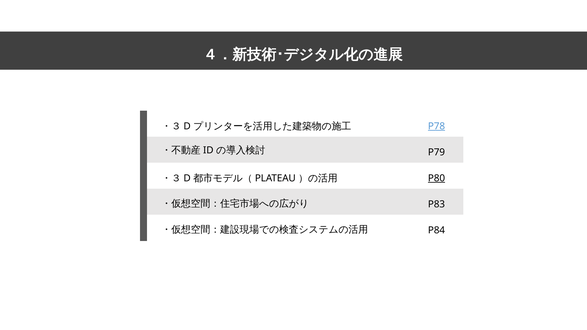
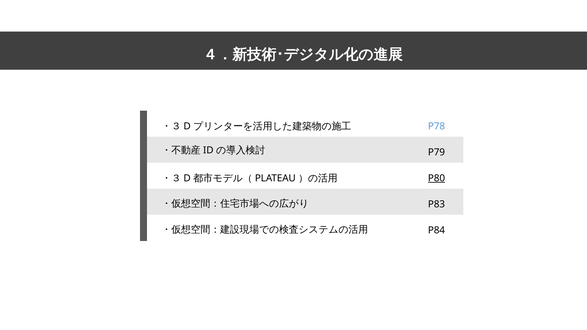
P78 underline: present -> none (437, 126)
